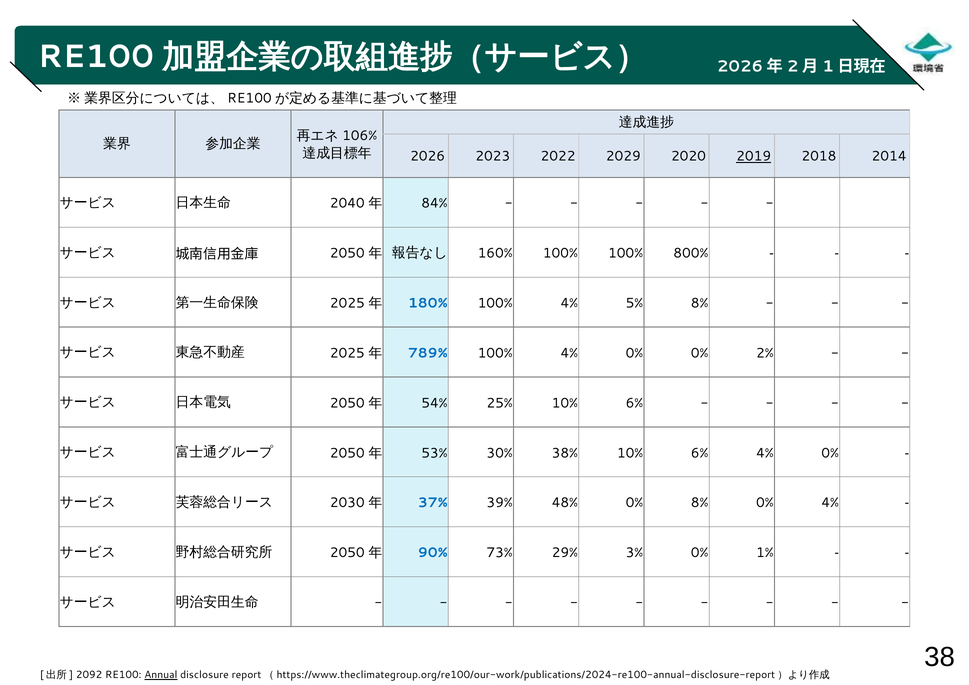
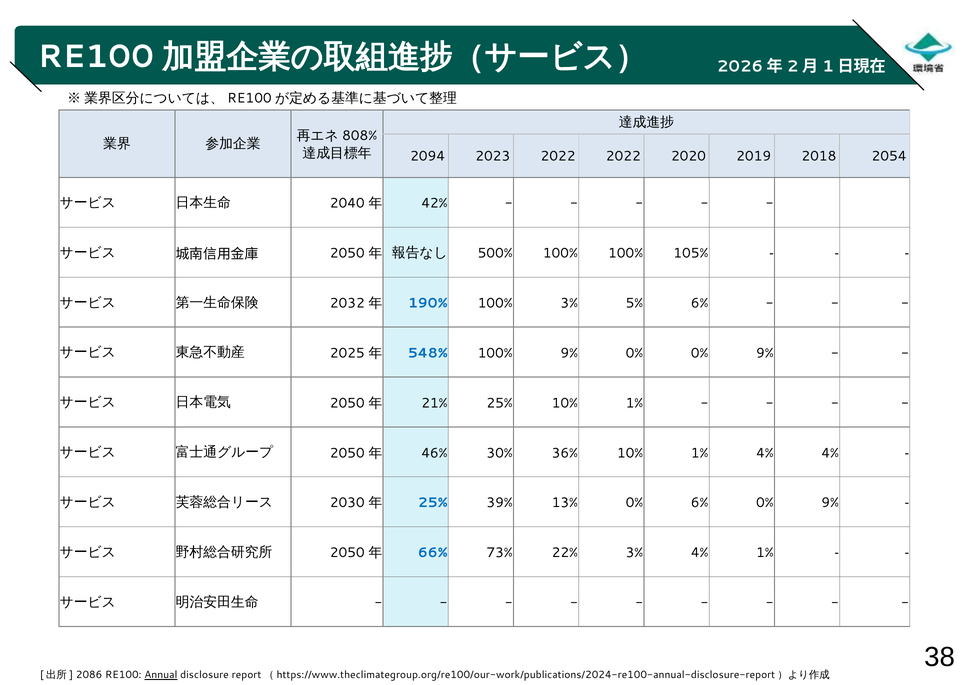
106%: 106% -> 808% (360, 136)
2026: 2026 -> 2094 (428, 156)
2022 2029: 2029 -> 2022 (623, 156)
2019 underline: present -> none (754, 156)
2014: 2014 -> 2054 (889, 156)
84%: 84% -> 42% (434, 203)
160%: 160% -> 500% (495, 253)
800%: 800% -> 105% (691, 253)
2025: 2025 -> 2032 (347, 303)
180%: 180% -> 190% (428, 303)
4%: 4% -> 3% (569, 303)
5% 8%: 8% -> 6% (700, 303)
789%: 789% -> 548% (428, 353)
4%: 4% -> 9% (569, 353)
0% 0% 2%: 2% -> 9% (765, 353)
54%: 54% -> 21% (434, 403)
25% 10% 6%: 6% -> 1% (634, 403)
53%: 53% -> 46% (434, 453)
38%: 38% -> 36% (565, 453)
6%: 6% -> 1% (700, 453)
0%: 0% -> 4% (830, 453)
37%: 37% -> 25% (433, 503)
48%: 48% -> 13% (565, 503)
0% 8%: 8% -> 6% (700, 503)
4%: 4% -> 9% (830, 503)
90%: 90% -> 66% (433, 553)
29%: 29% -> 22% (565, 553)
3% 0%: 0% -> 4% (700, 553)
2092: 2092 -> 2086 (89, 675)
